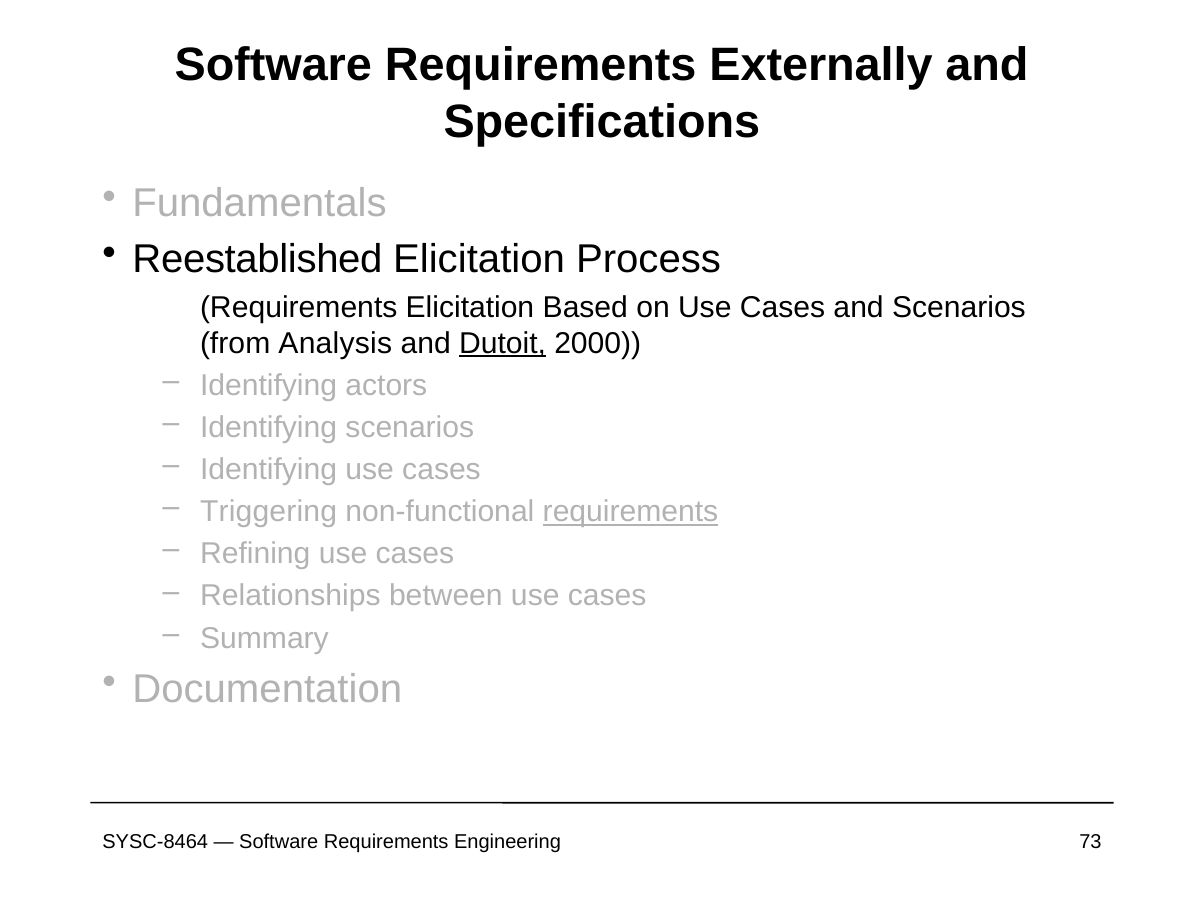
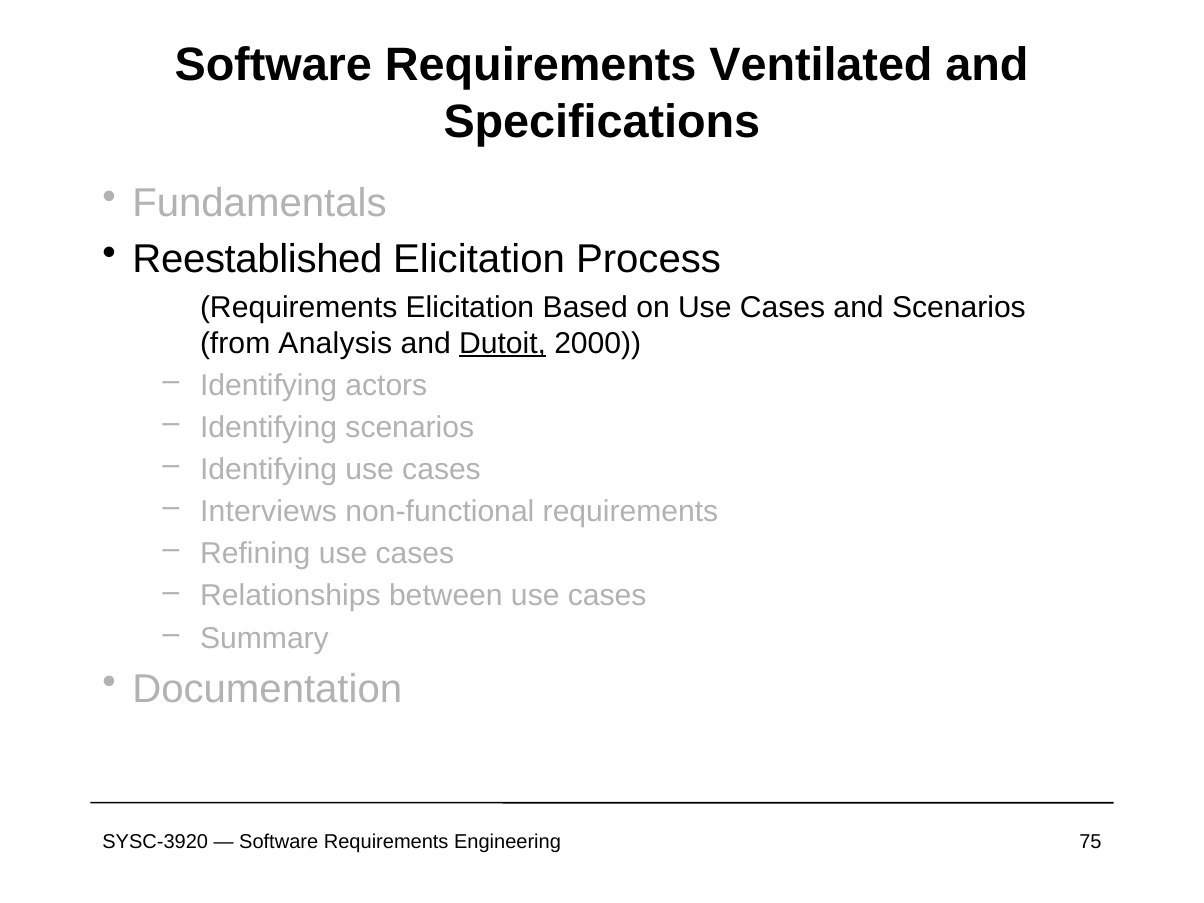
Externally: Externally -> Ventilated (821, 65)
Triggering: Triggering -> Interviews (269, 512)
requirements underline: present -> none (630, 512)
SYSC-8464: SYSC-8464 -> SYSC-3920 (155, 842)
73: 73 -> 75 (1090, 842)
